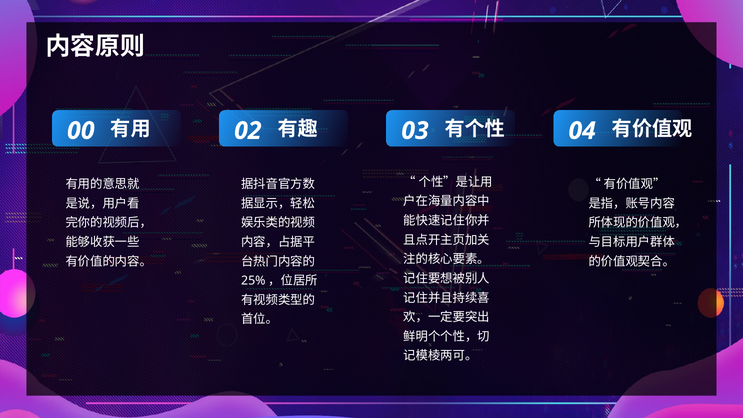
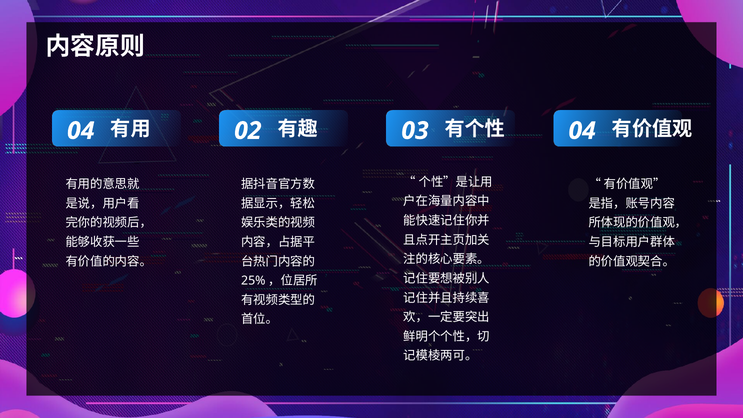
0 0: 0 -> 4 (88, 131)
